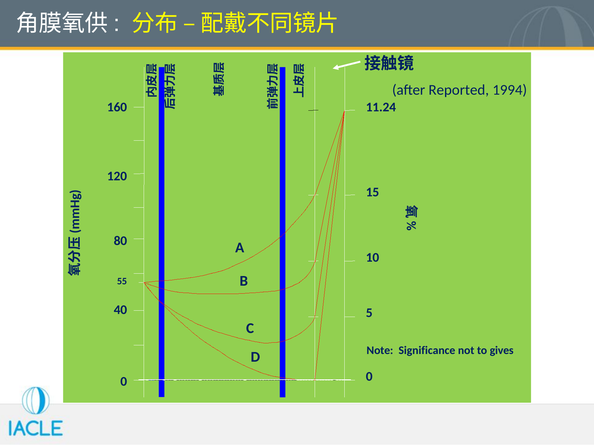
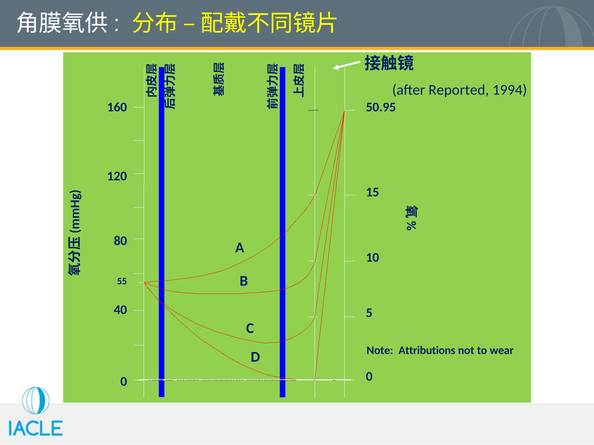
11.24: 11.24 -> 50.95 (381, 107)
Significance: Significance -> Attributions (427, 351)
gives: gives -> wear (502, 351)
